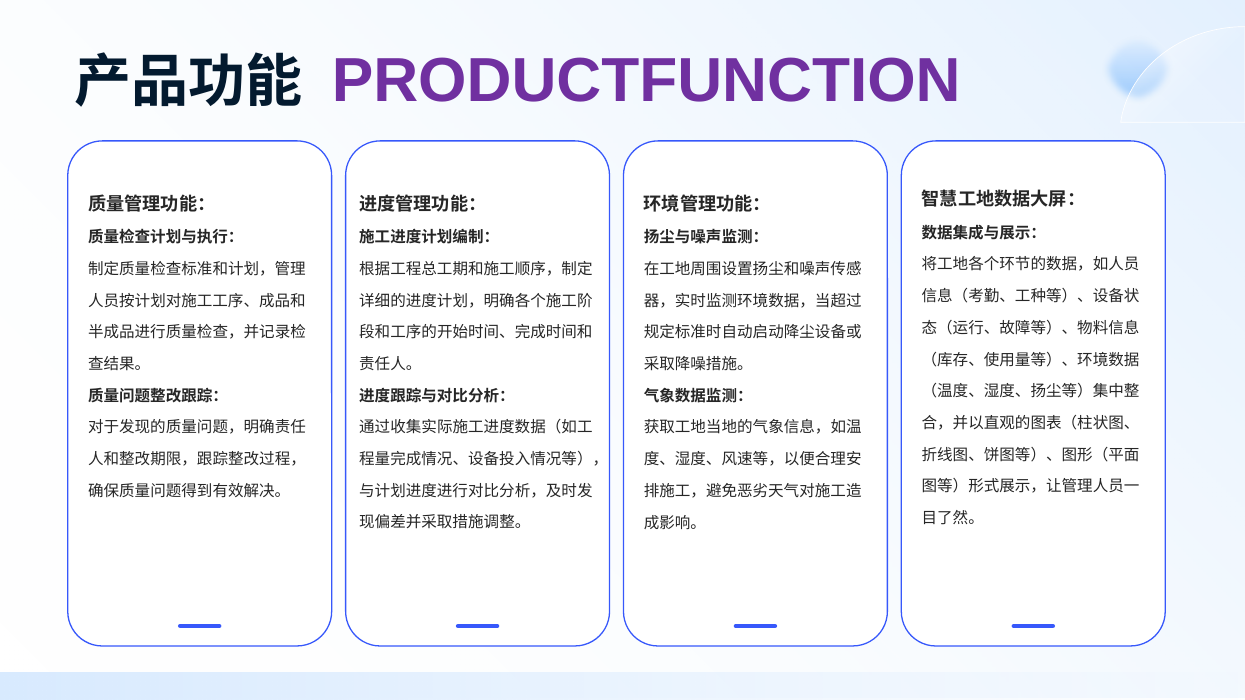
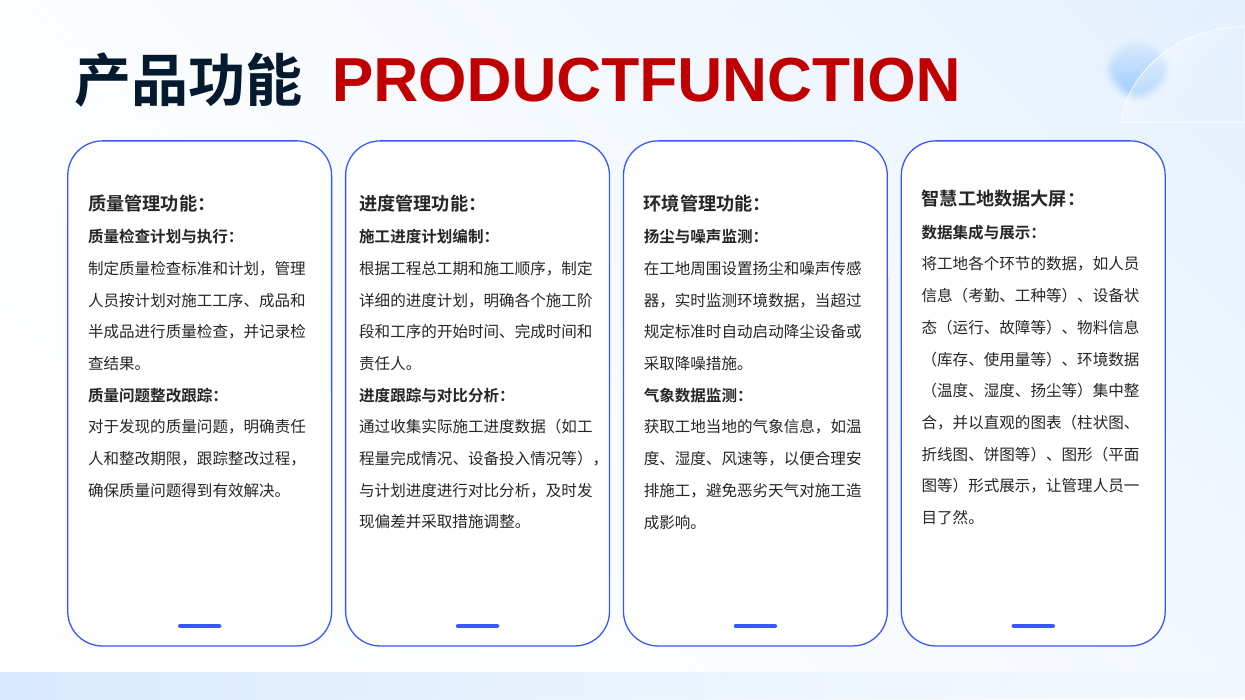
PRODUCTFUNCTION colour: purple -> red (646, 81)
